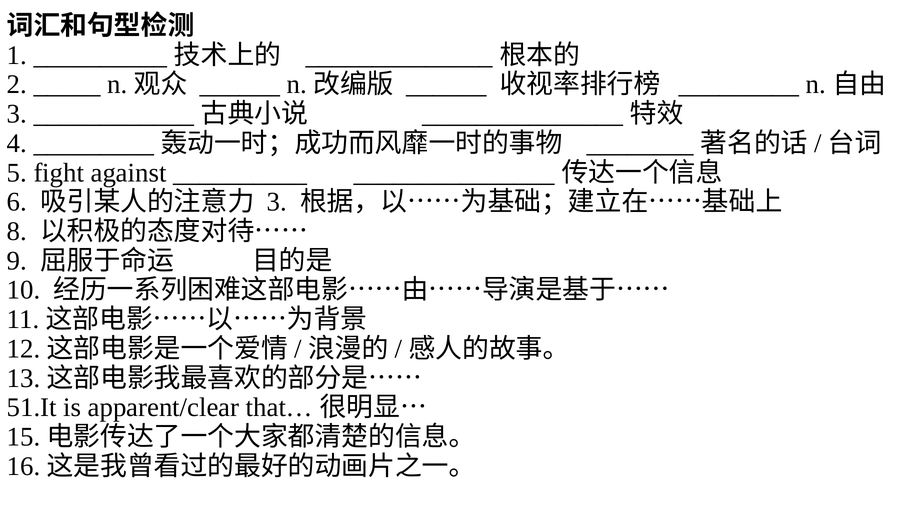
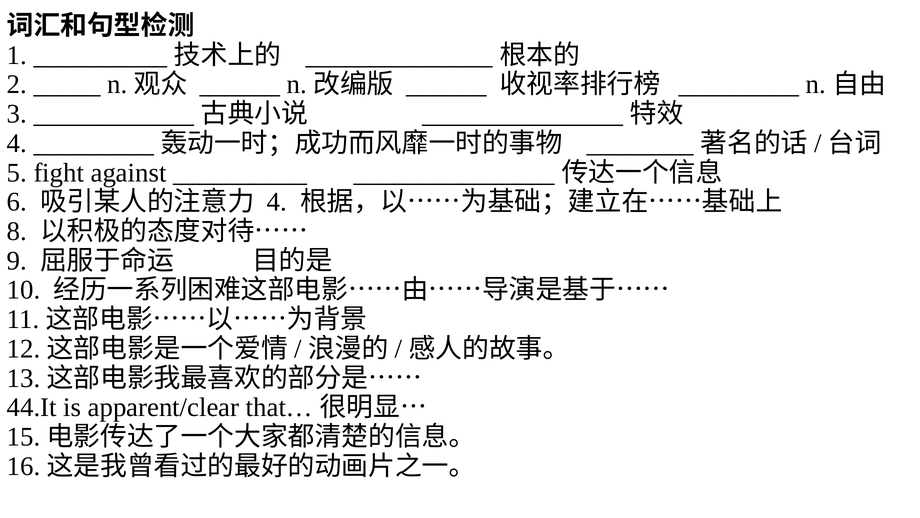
3: 3 -> 4 (277, 202)
51.It: 51.It -> 44.It (32, 407)
